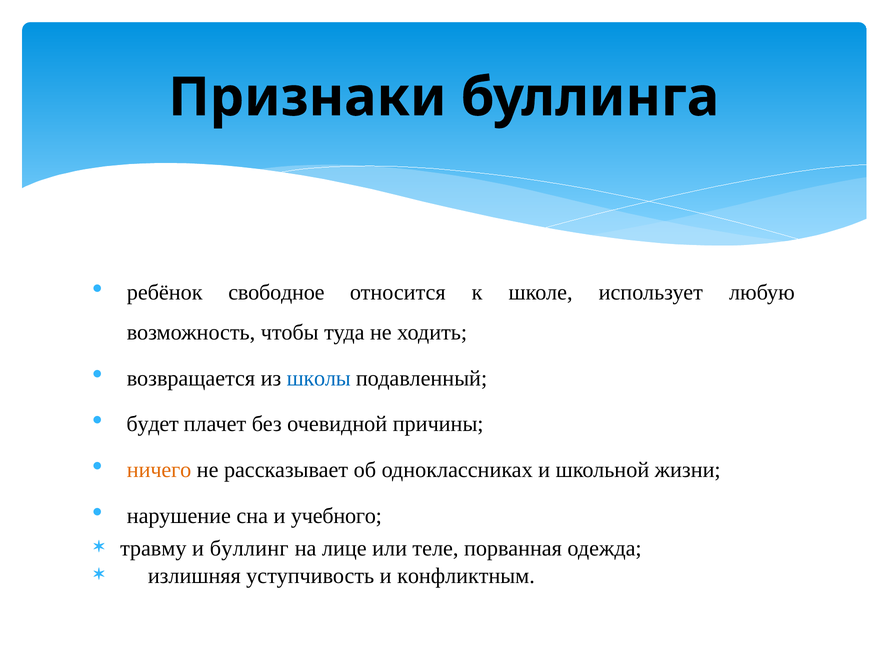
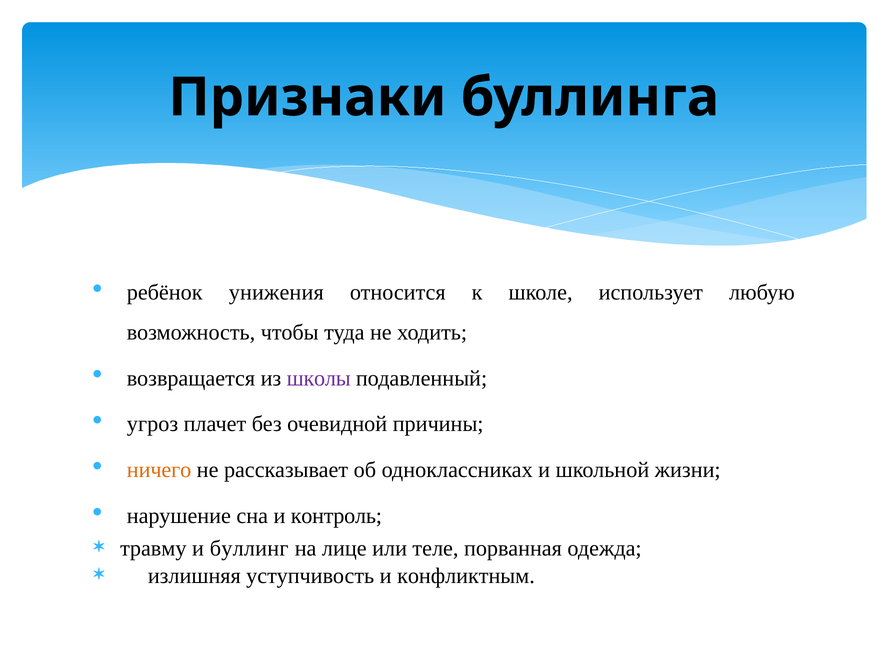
свободное: свободное -> унижения (276, 292)
школы colour: blue -> purple (319, 378)
будет: будет -> угроз (153, 424)
учебного: учебного -> контроль (336, 516)
